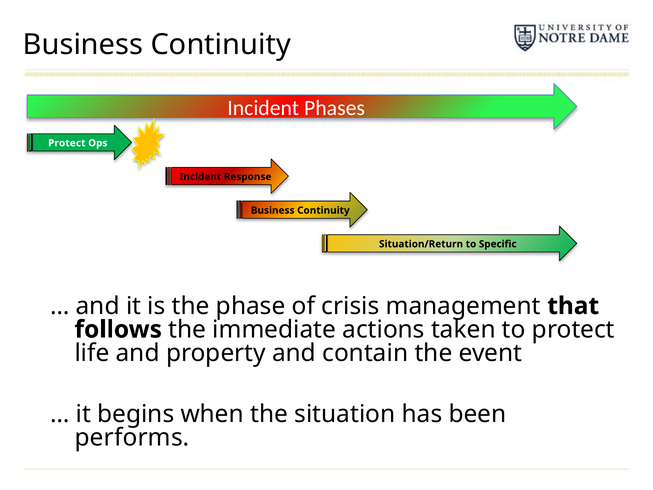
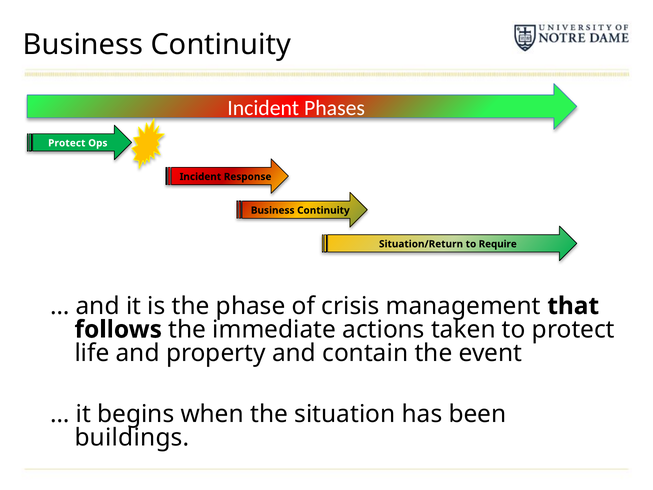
Specific: Specific -> Require (498, 244)
performs: performs -> buildings (132, 437)
